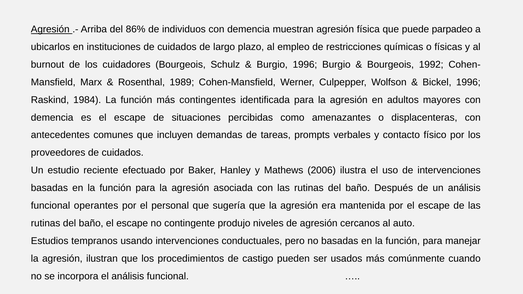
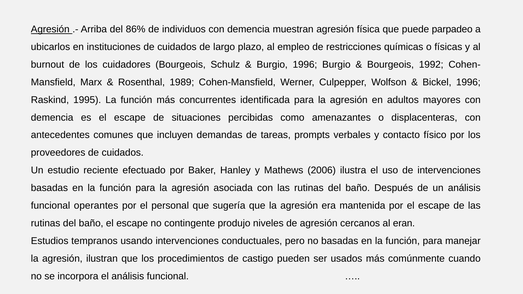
1984: 1984 -> 1995 (87, 100)
contingentes: contingentes -> concurrentes (208, 100)
auto: auto -> eran (404, 223)
